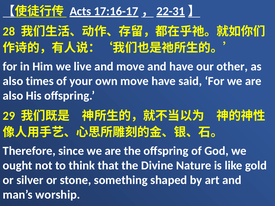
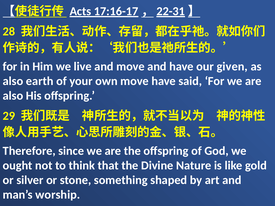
other: other -> given (232, 66)
times: times -> earth (40, 81)
